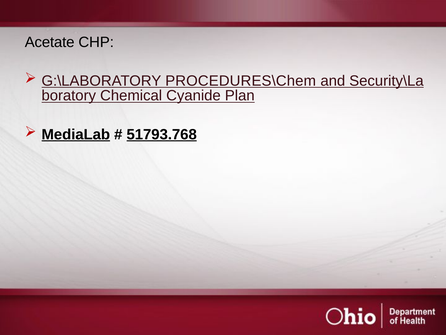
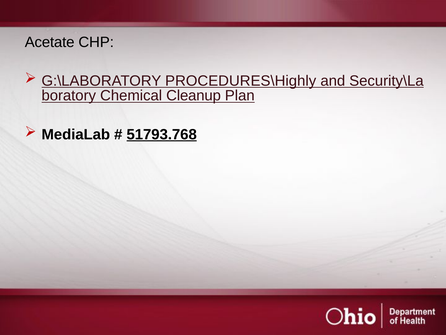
PROCEDURES\Chem: PROCEDURES\Chem -> PROCEDURES\Highly (241, 81)
Cyanide: Cyanide -> Cleanup (194, 96)
MediaLab underline: present -> none (76, 134)
